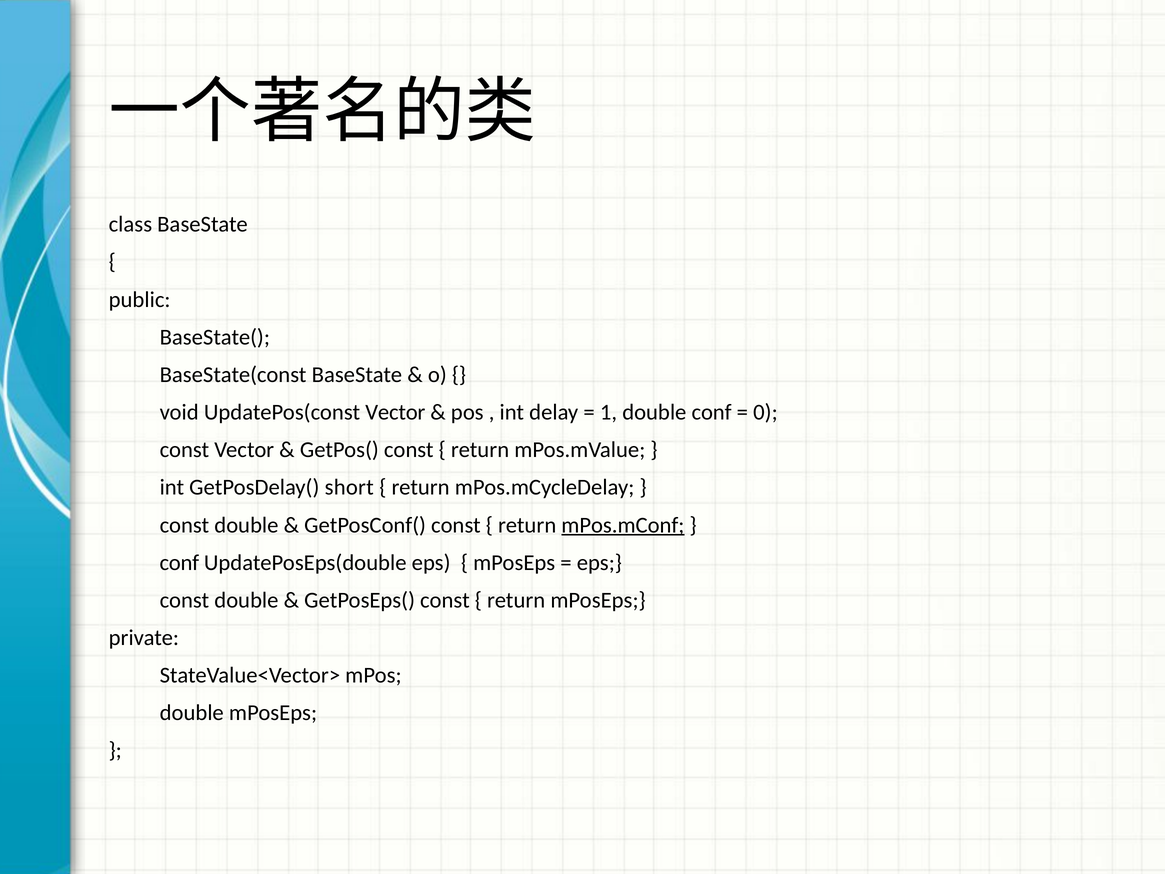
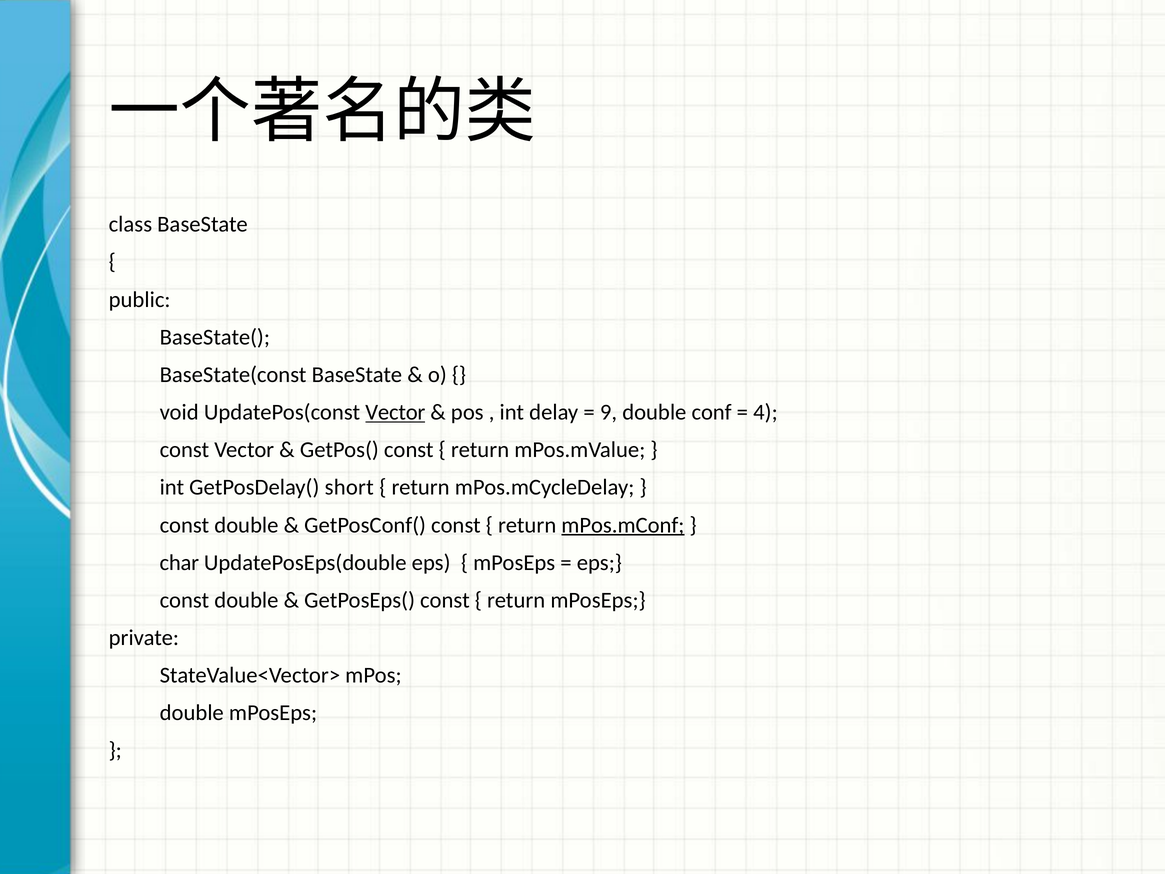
Vector underline: none -> present (395, 412)
1: 1 -> 9 (609, 412)
0: 0 -> 4 (765, 412)
conf: conf -> char (179, 562)
